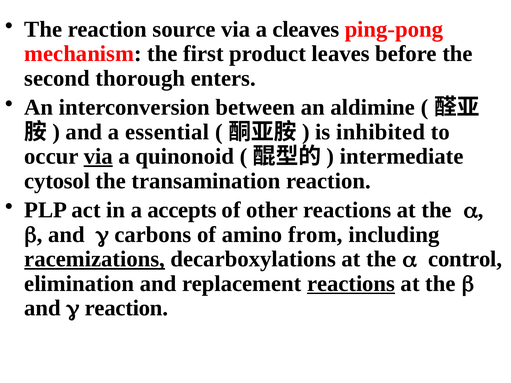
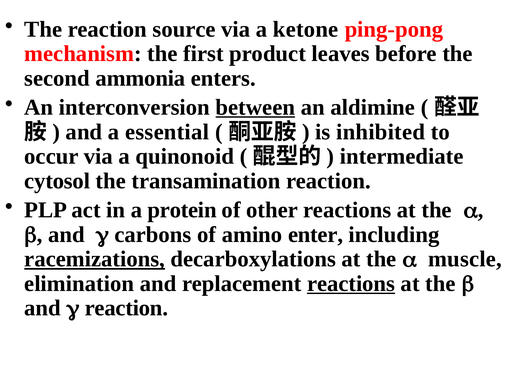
cleaves: cleaves -> ketone (306, 29)
thorough: thorough -> ammonia (140, 78)
between underline: none -> present (255, 107)
via underline: present -> none (98, 157)
accepts: accepts -> protein (182, 210)
from: from -> enter (316, 235)
control: control -> muscle (465, 259)
